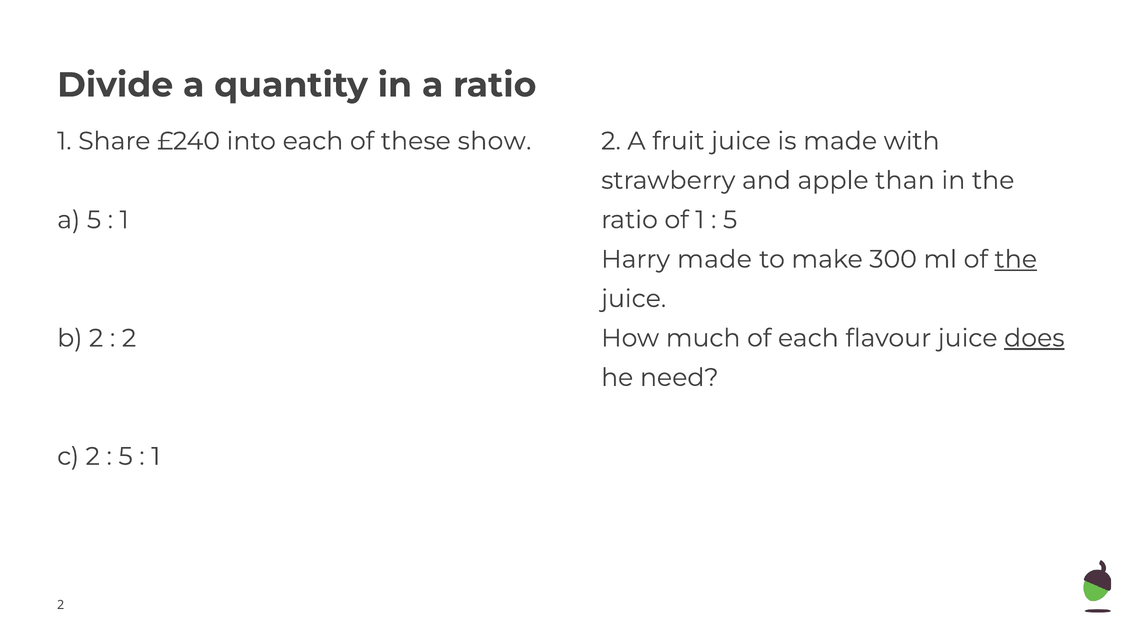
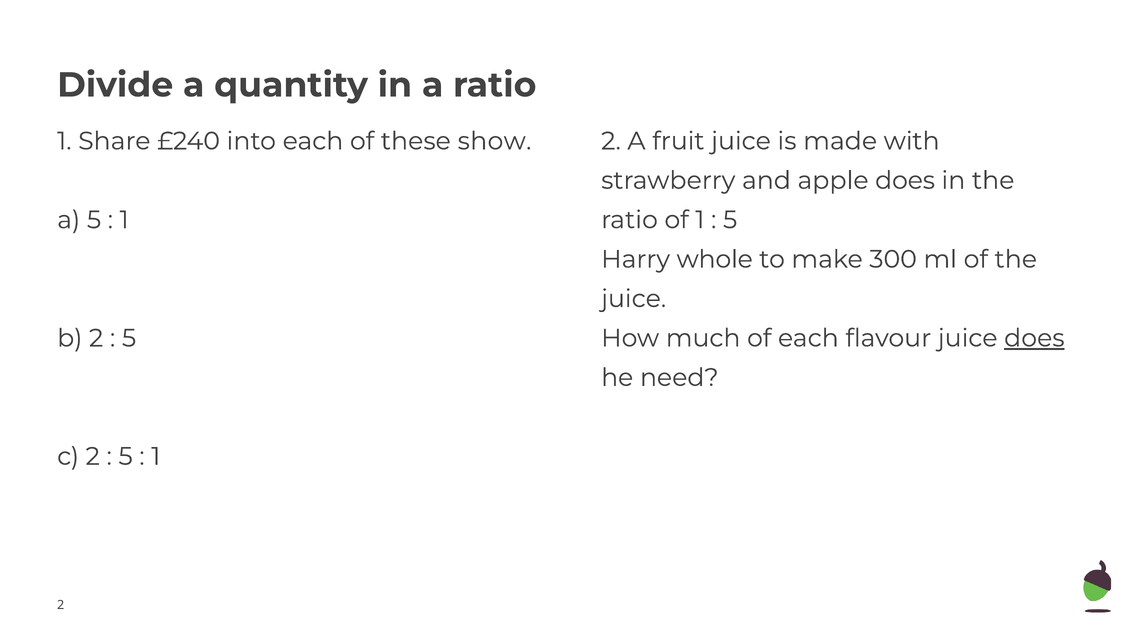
apple than: than -> does (905, 181)
Harry made: made -> whole (715, 259)
the underline: present -> none (1016, 259)
2: 2 -> 5 (129, 338)
